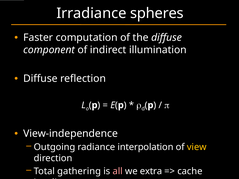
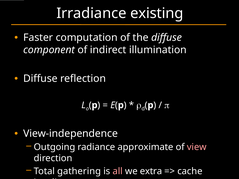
spheres: spheres -> existing (157, 13)
interpolation: interpolation -> approximate (145, 147)
view colour: yellow -> pink (197, 147)
